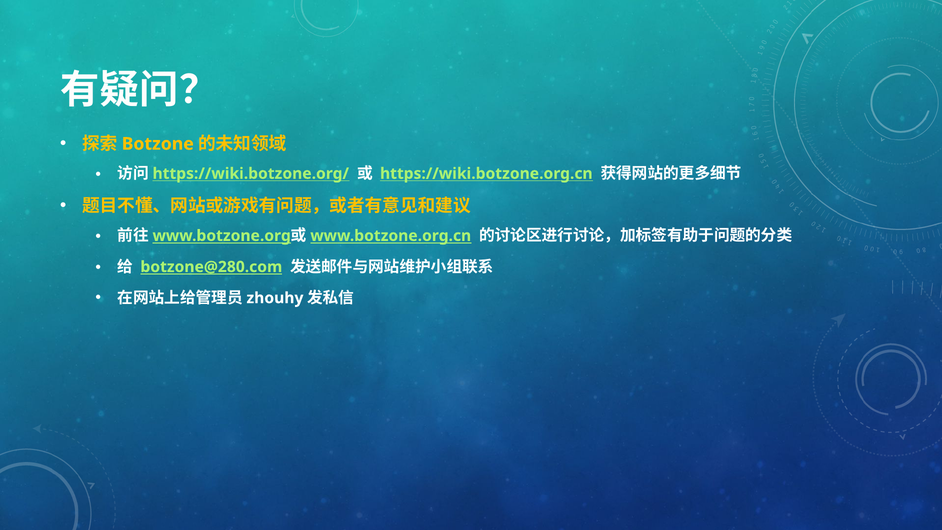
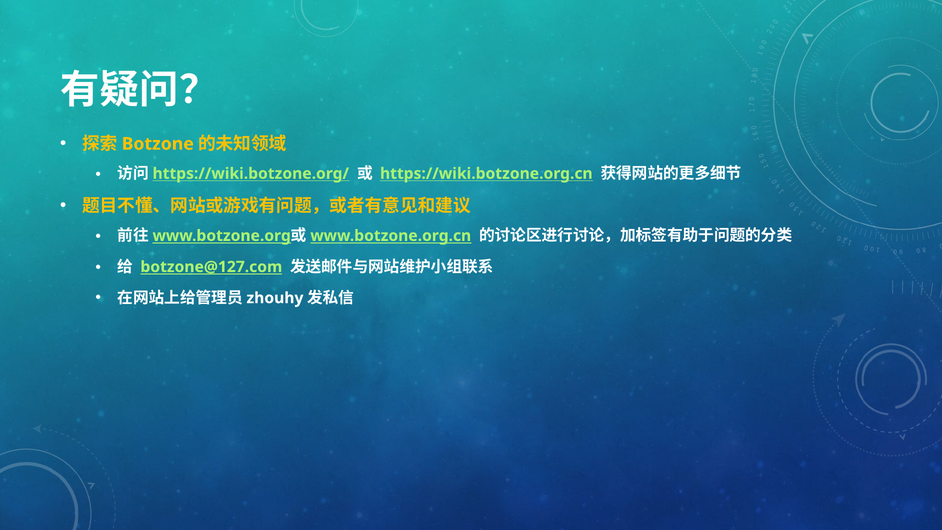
botzone@280.com: botzone@280.com -> botzone@127.com (211, 267)
